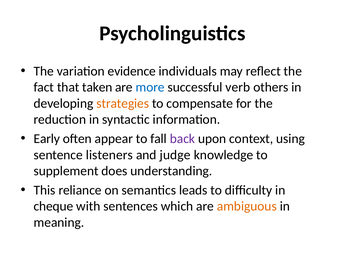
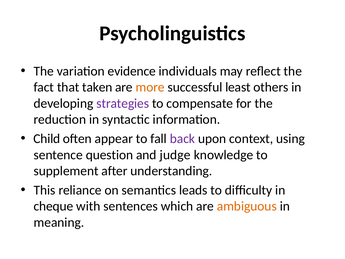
more colour: blue -> orange (150, 87)
verb: verb -> least (238, 87)
strategies colour: orange -> purple (123, 103)
Early: Early -> Child (47, 139)
listeners: listeners -> question (109, 155)
does: does -> after (114, 171)
